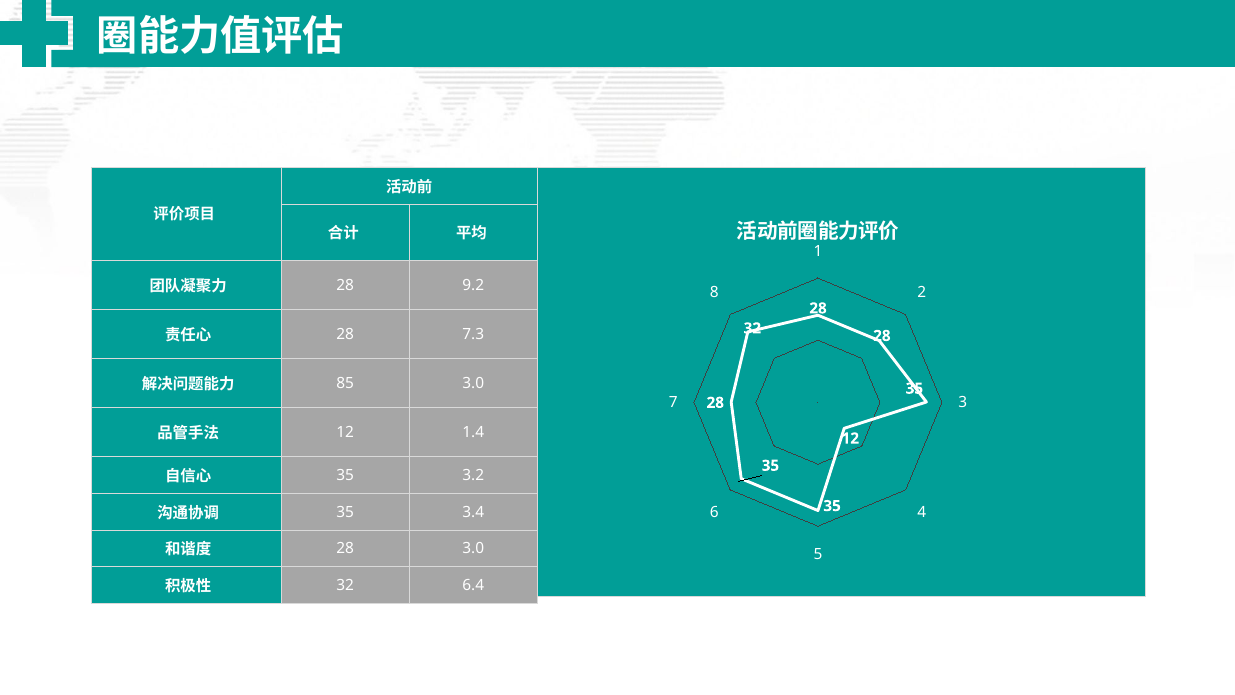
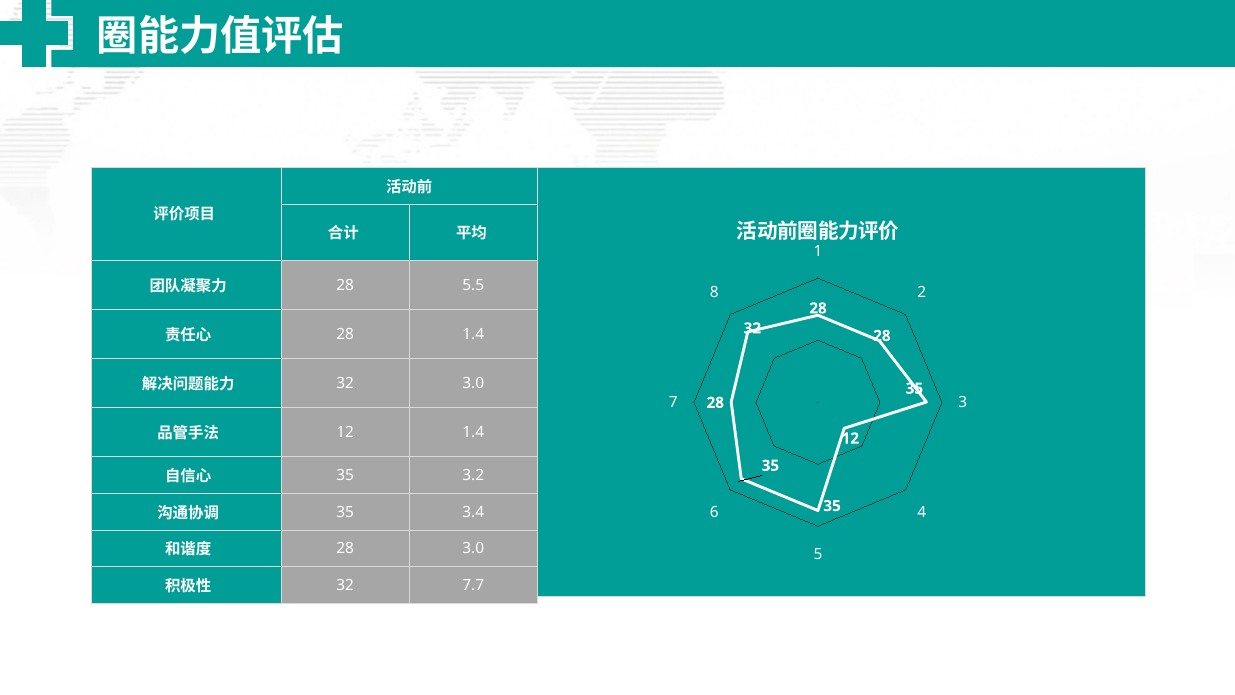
9.2: 9.2 -> 5.5 (473, 285)
28 7.3: 7.3 -> 1.4 (473, 334)
85: 85 -> 32 (345, 383)
6.4: 6.4 -> 7.7 (473, 585)
